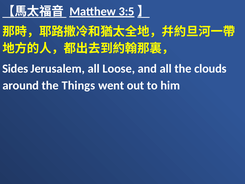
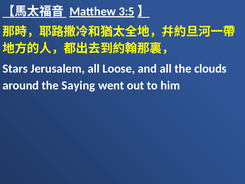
Sides: Sides -> Stars (15, 69)
Things: Things -> Saying (78, 85)
